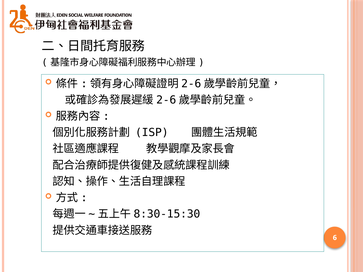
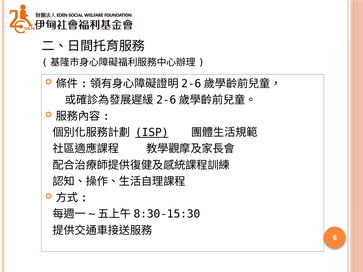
ISP underline: none -> present (152, 133)
